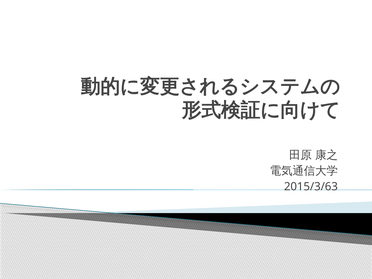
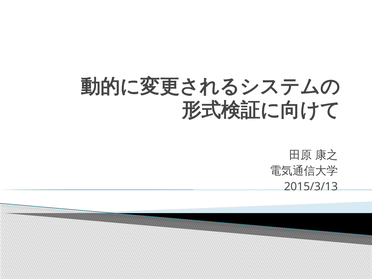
2015/3/63: 2015/3/63 -> 2015/3/13 (311, 187)
